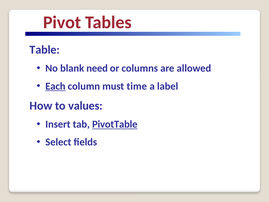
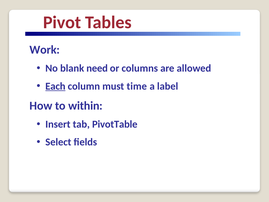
Table: Table -> Work (45, 50)
values: values -> within (85, 106)
PivotTable underline: present -> none (115, 124)
